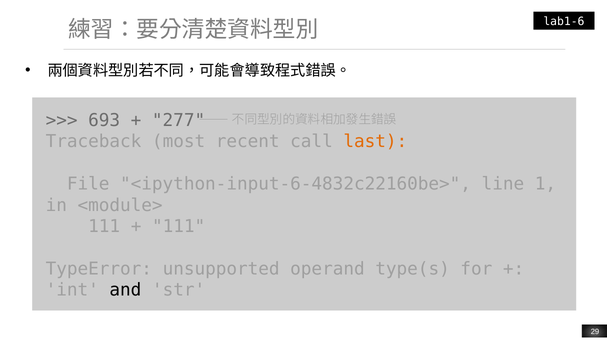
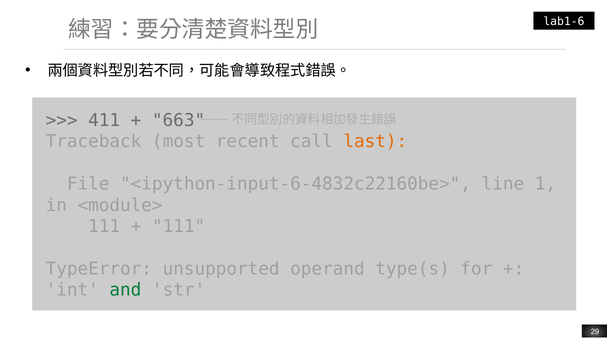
693: 693 -> 411 (104, 120)
277: 277 -> 663 (179, 120)
and colour: black -> green (125, 290)
